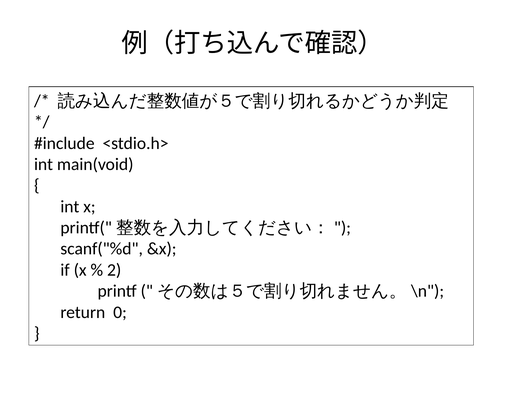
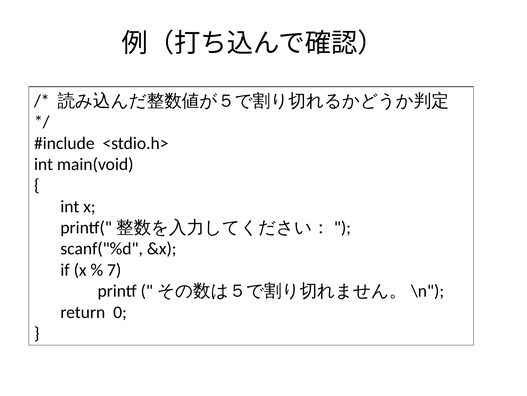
2: 2 -> 7 (114, 269)
